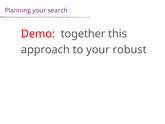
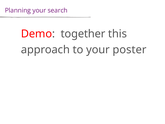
robust: robust -> poster (130, 50)
